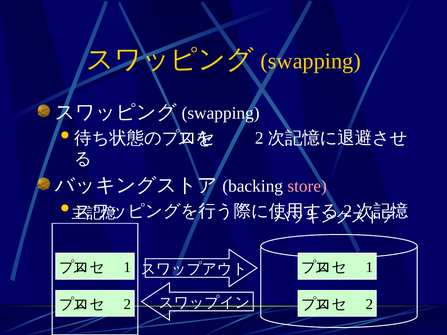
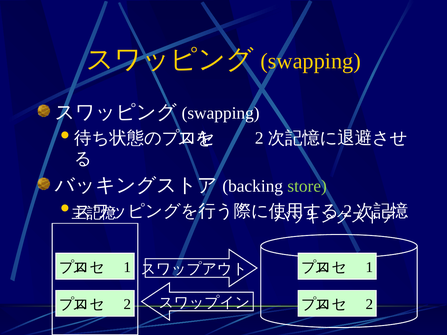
store colour: pink -> light green (307, 186)
